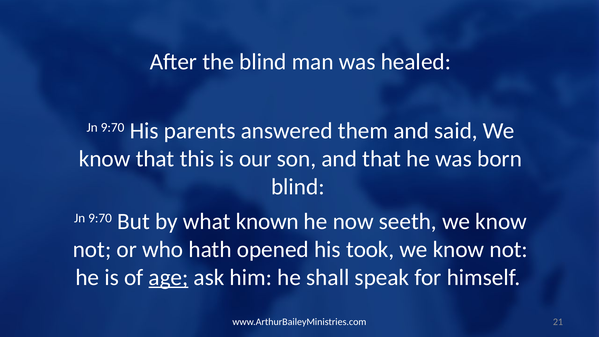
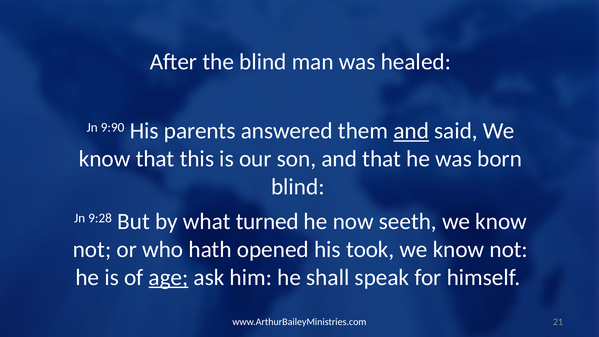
9:70: 9:70 -> 9:90 (113, 127)
and underline: none -> present (411, 131)
9:70: 9:70 -> 9:28 (100, 218)
known: known -> turned (267, 221)
